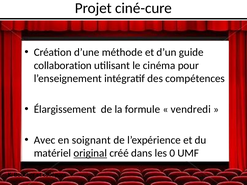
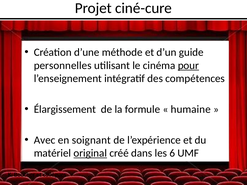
collaboration: collaboration -> personnelles (63, 65)
pour underline: none -> present (188, 65)
vendredi: vendredi -> humaine (191, 109)
0: 0 -> 6 (172, 153)
